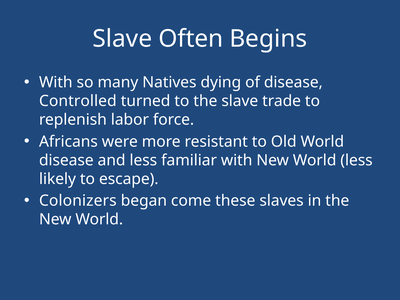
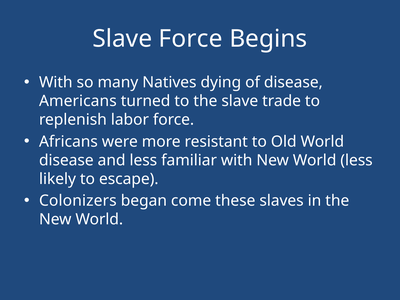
Slave Often: Often -> Force (191, 39)
Controlled: Controlled -> Americans (78, 101)
